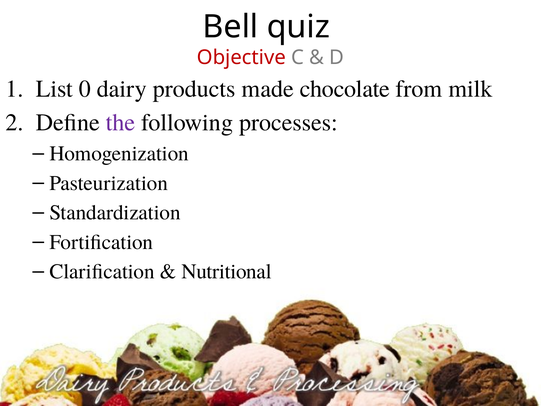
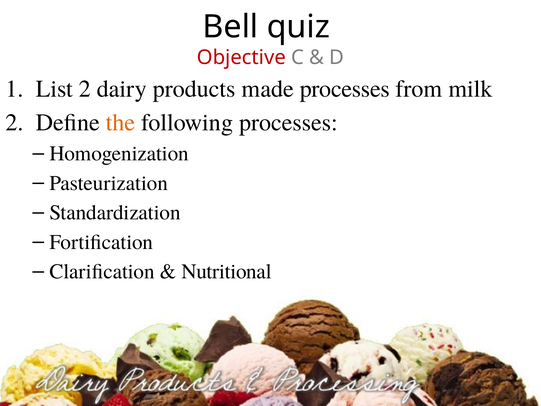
List 0: 0 -> 2 (85, 89)
made chocolate: chocolate -> processes (345, 89)
the colour: purple -> orange (121, 123)
